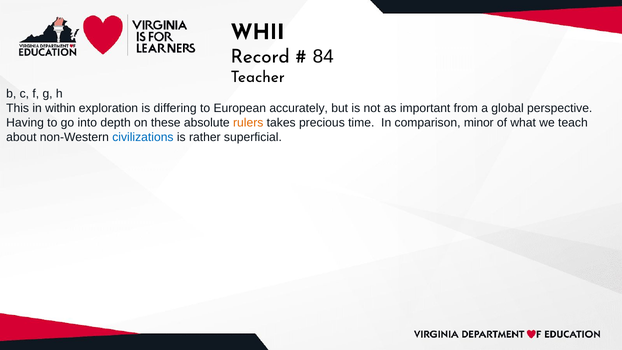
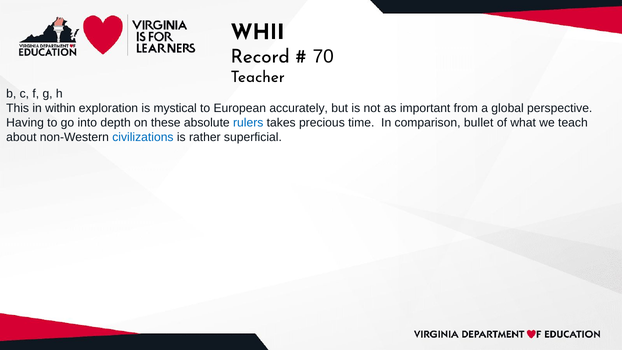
84: 84 -> 70 (323, 56)
differing: differing -> mystical (175, 108)
rulers colour: orange -> blue (248, 123)
minor: minor -> bullet (479, 123)
